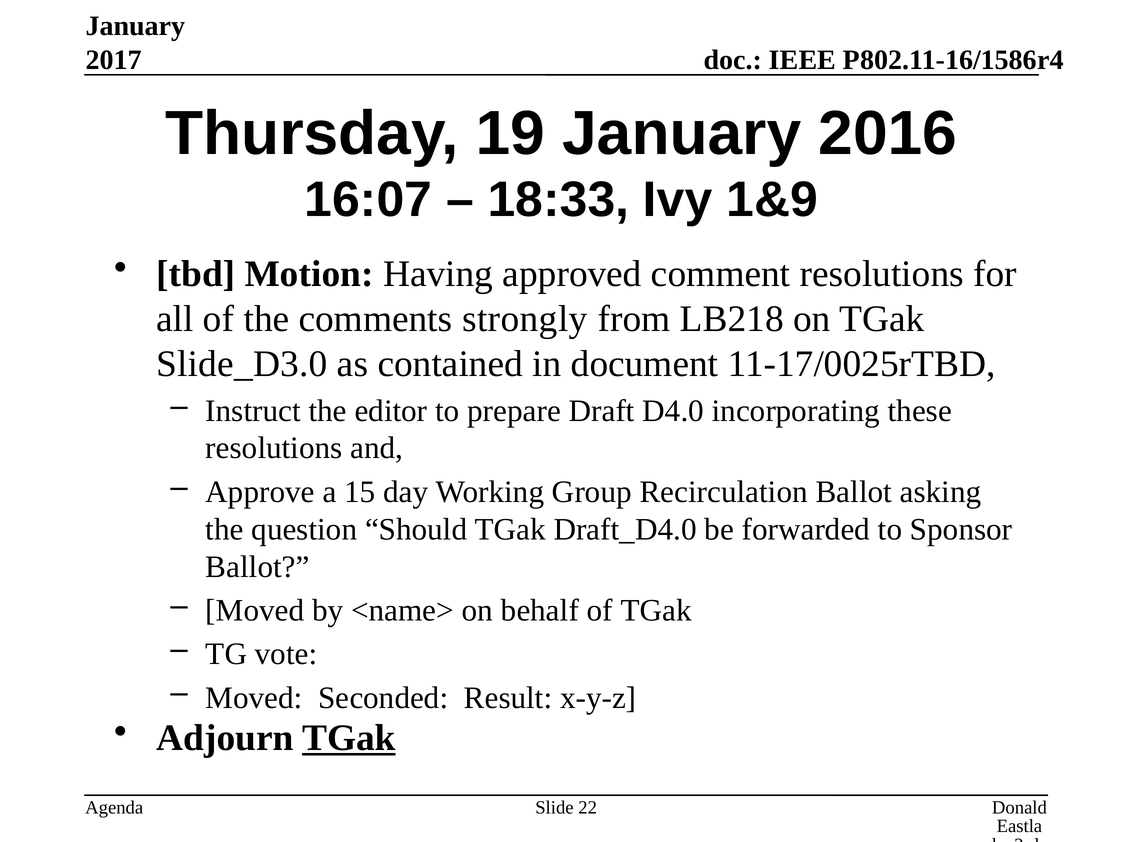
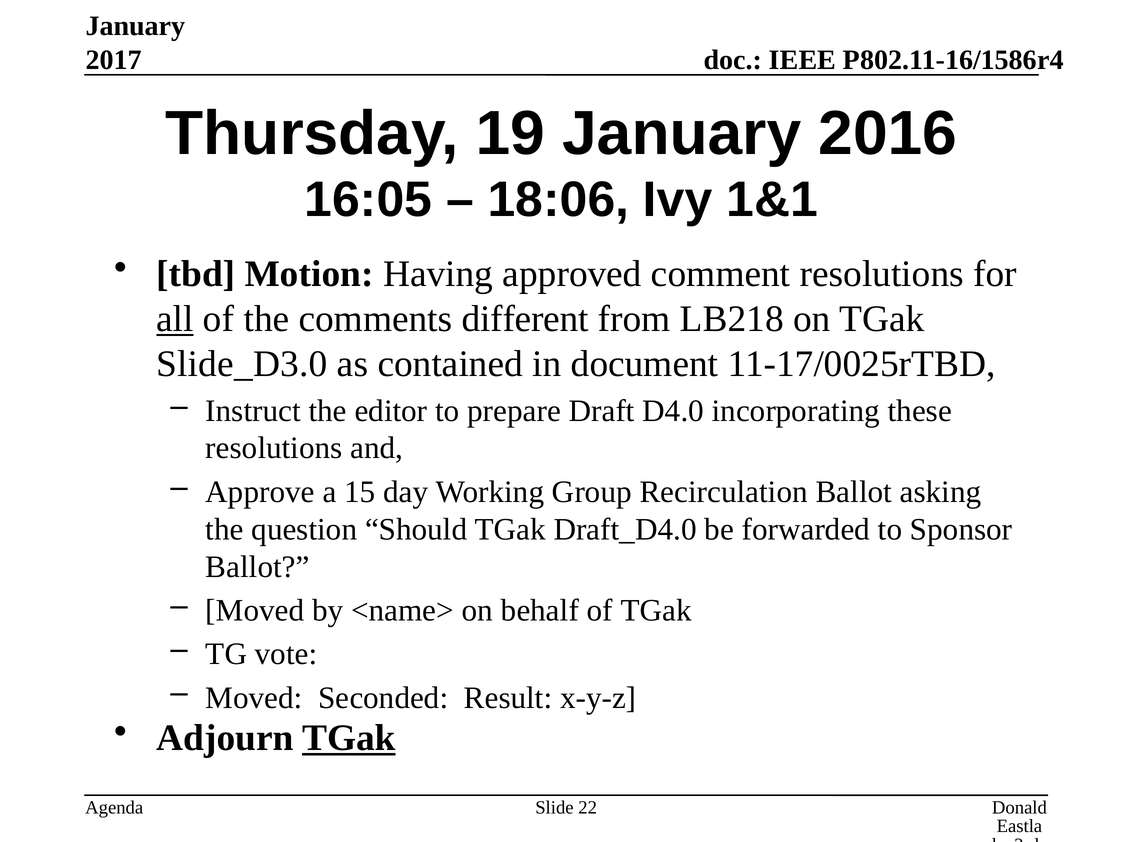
16:07: 16:07 -> 16:05 (368, 200)
18:33: 18:33 -> 18:06 (558, 200)
1&9: 1&9 -> 1&1 (772, 200)
all underline: none -> present (175, 319)
strongly: strongly -> different (525, 319)
